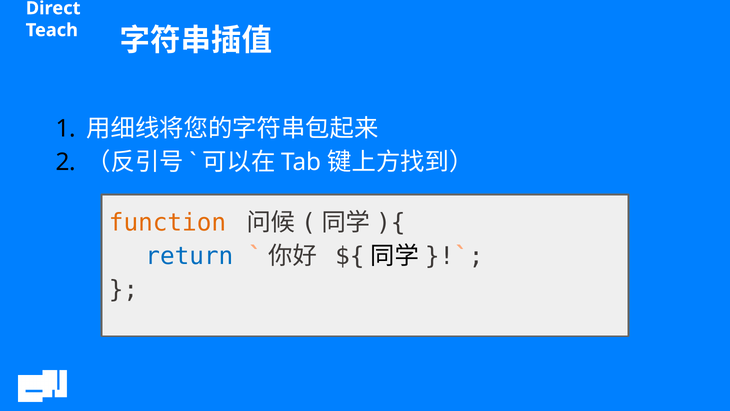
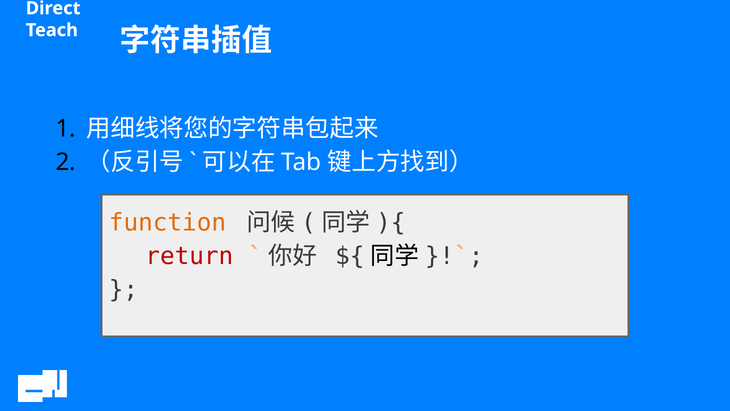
return colour: blue -> red (189, 256)
